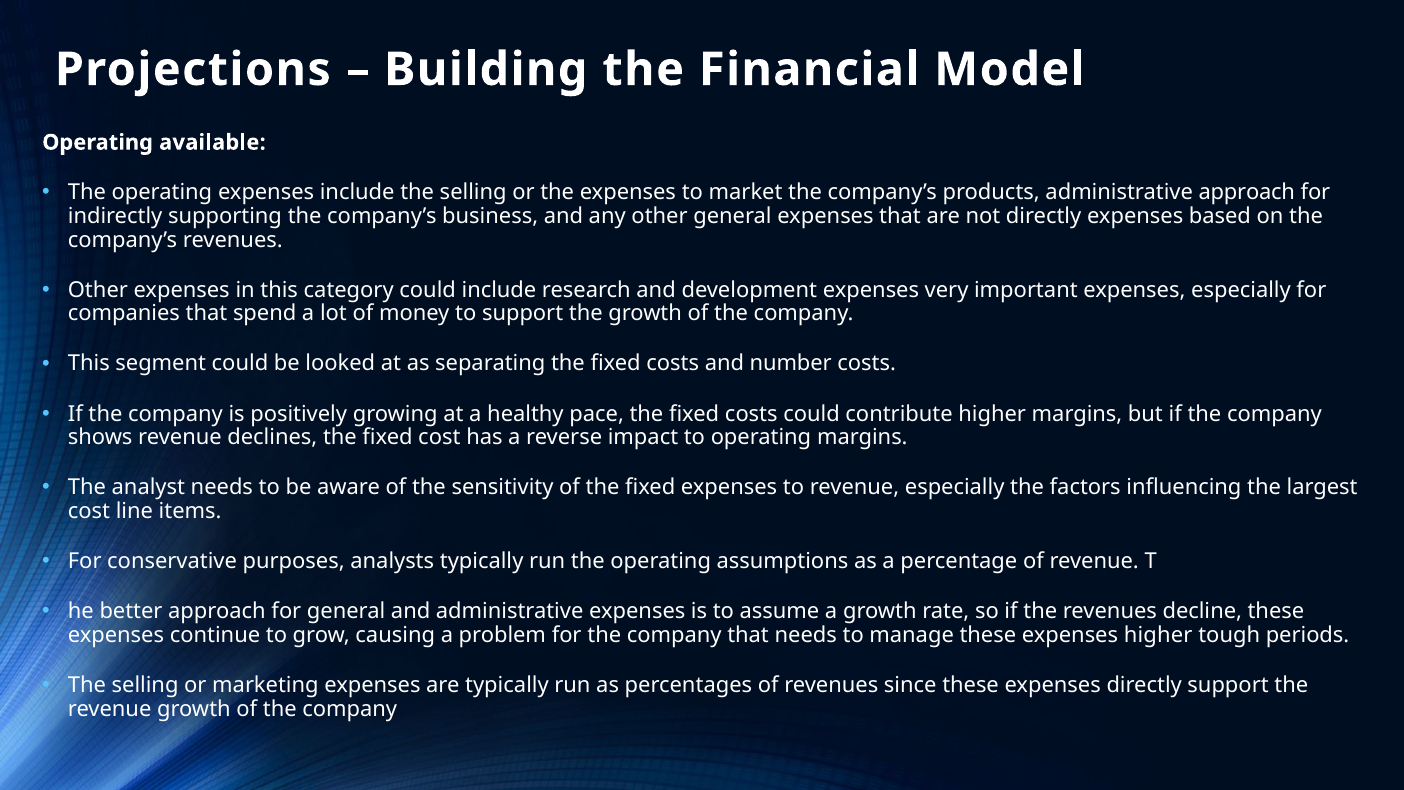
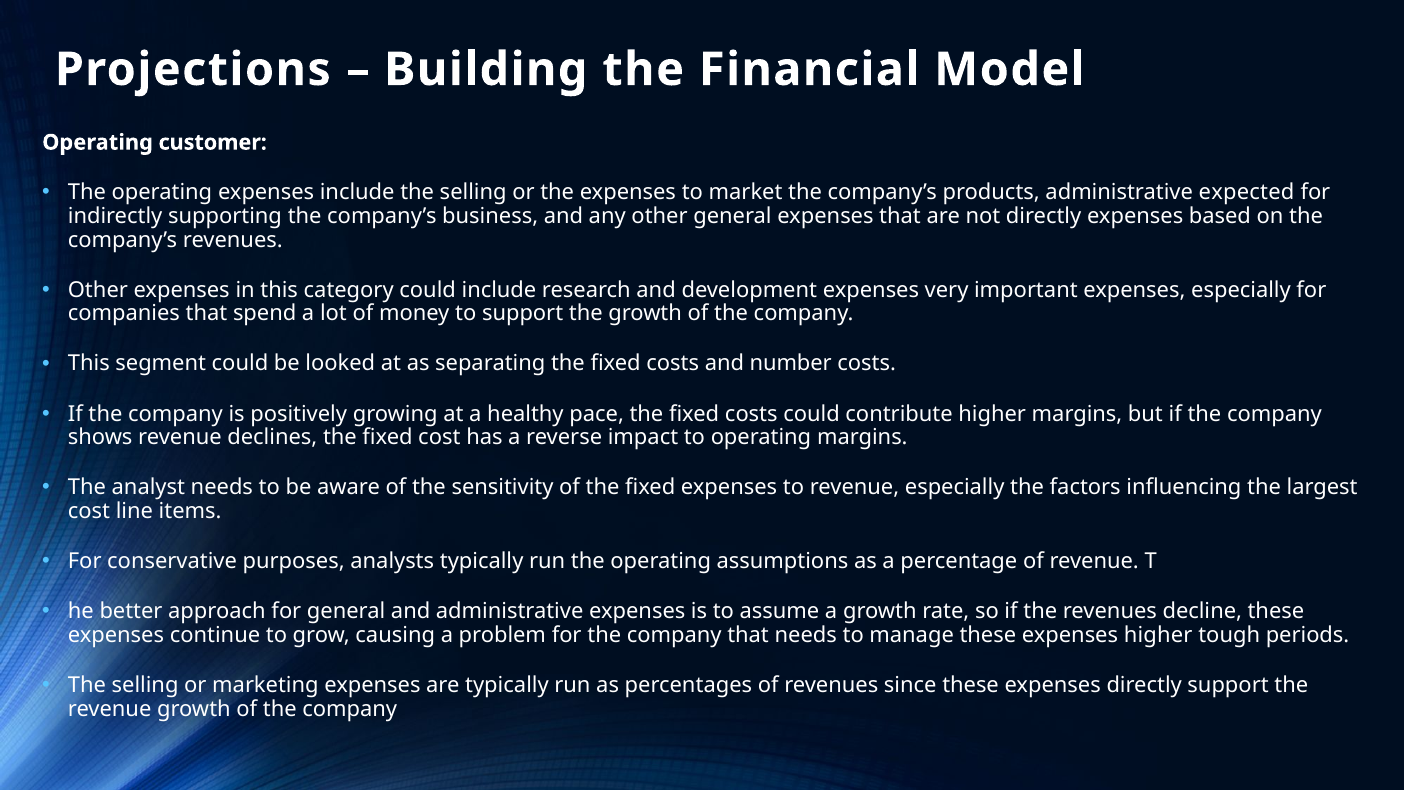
available: available -> customer (213, 142)
administrative approach: approach -> expected (1247, 192)
